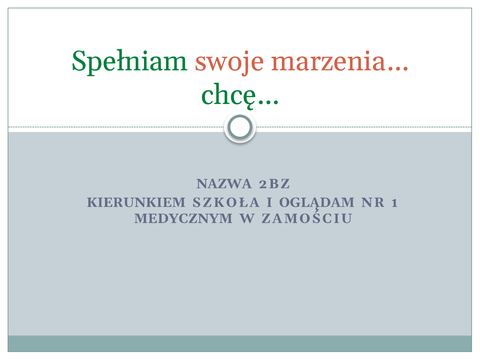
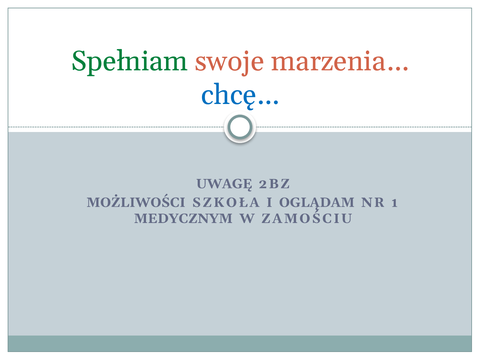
chcę… colour: green -> blue (240, 95)
NAZWA: NAZWA -> UWAGĘ (224, 184)
KIERUNKIEM: KIERUNKIEM -> MOŻLIWOŚCI (136, 203)
